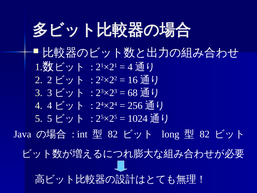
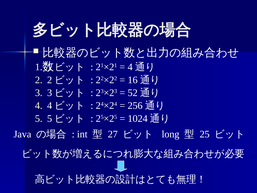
68: 68 -> 52 (133, 93)
82: 82 -> 27 (113, 134)
82: 82 -> 25 (205, 134)
